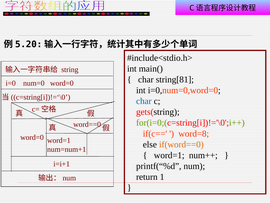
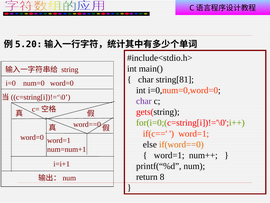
char colour: blue -> purple (144, 101)
word=8: word=8 -> word=1 (194, 133)
1: 1 -> 8 (162, 176)
